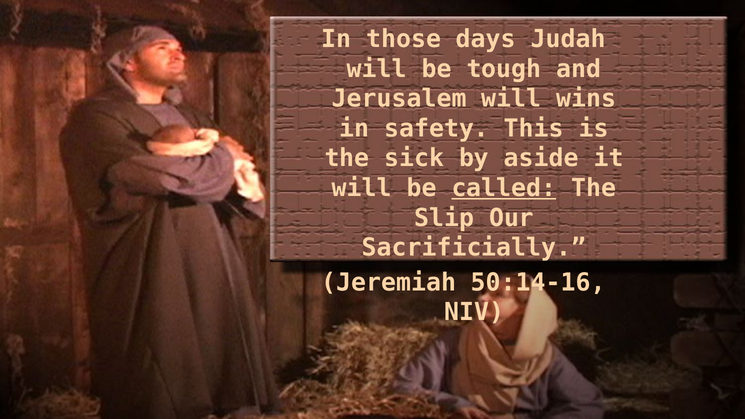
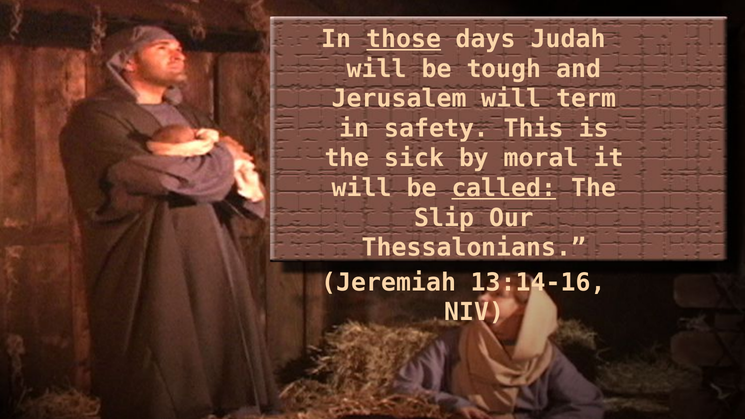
those underline: none -> present (404, 39)
wins: wins -> term (586, 99)
aside: aside -> moral (541, 158)
Sacrificially: Sacrificially -> Thessalonians (474, 248)
50:14-16: 50:14-16 -> 13:14-16 (538, 282)
